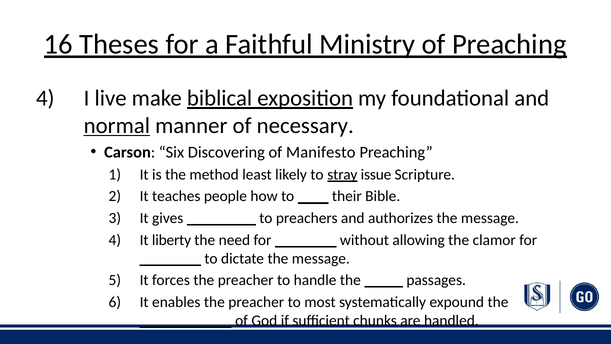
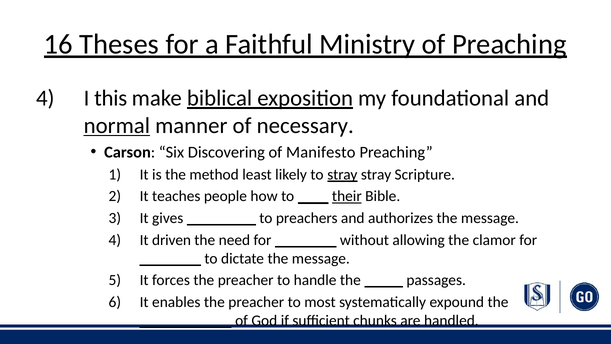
live: live -> this (111, 98)
stray issue: issue -> stray (376, 174)
their underline: none -> present (347, 196)
liberty: liberty -> driven (172, 240)
